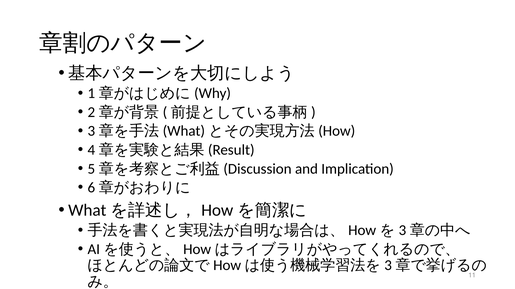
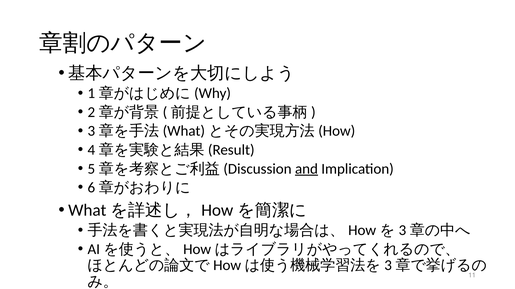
and underline: none -> present (306, 169)
